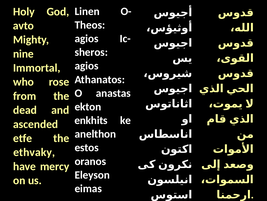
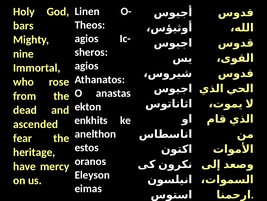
avto: avto -> bars (23, 26)
etfe: etfe -> fear (23, 138)
ethvaky: ethvaky -> heritage (34, 152)
